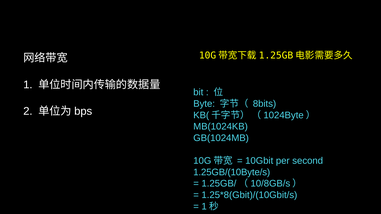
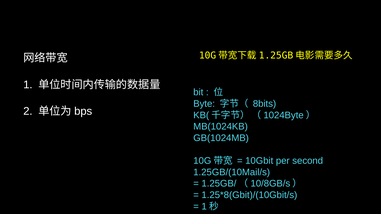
1.25GB/(10Byte/s: 1.25GB/(10Byte/s -> 1.25GB/(10Mail/s (232, 172)
